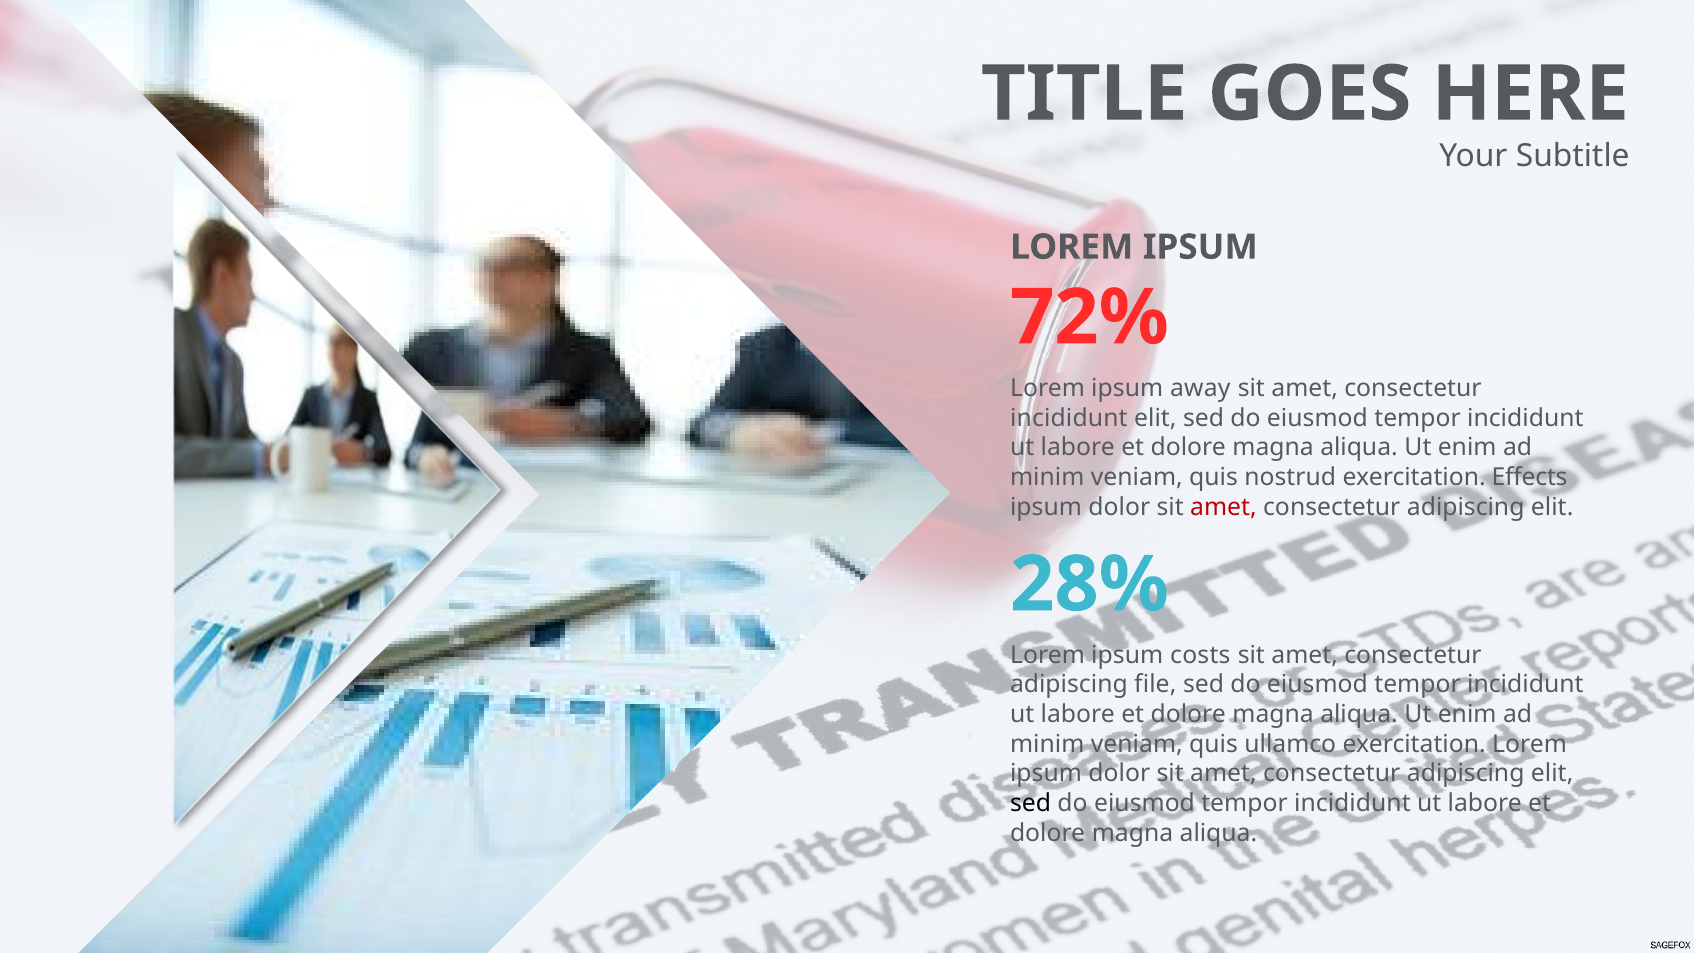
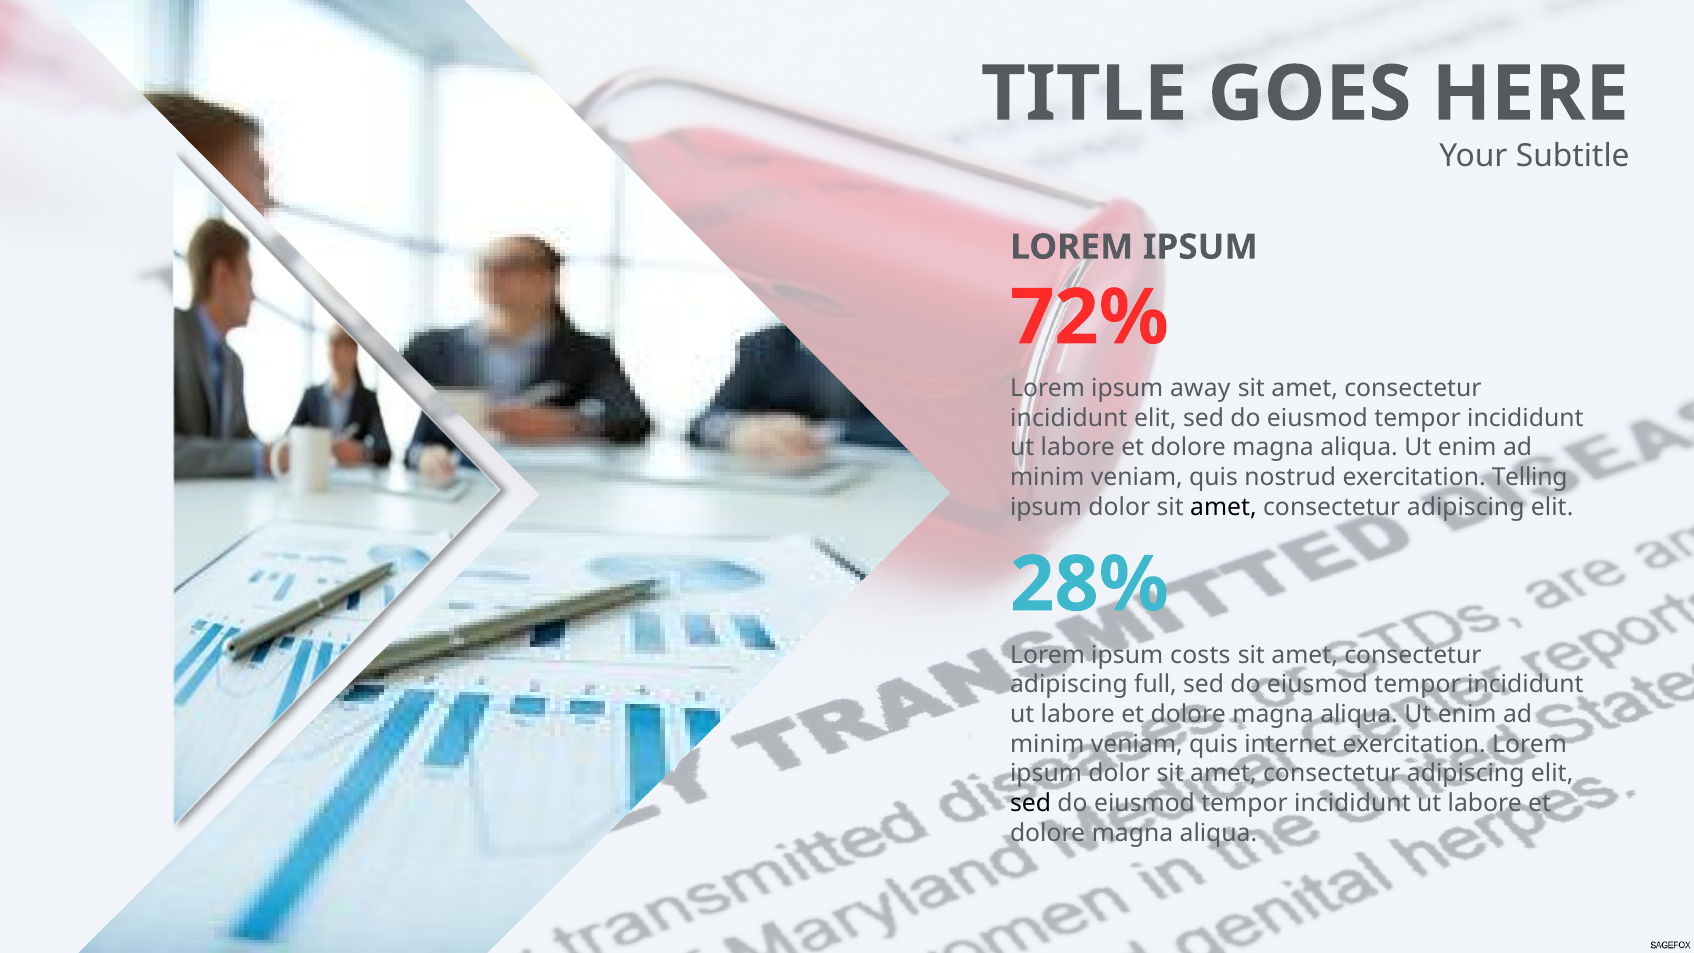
Effects: Effects -> Telling (1530, 477)
amet colour: red -> black (1223, 507)
file: file -> full (1155, 685)
ullamco: ullamco -> internet (1290, 744)
